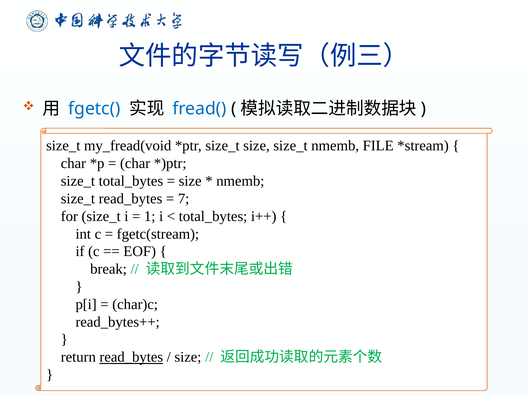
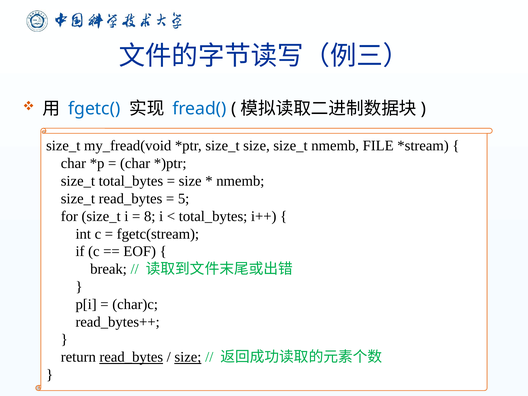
7: 7 -> 5 (184, 199)
1: 1 -> 8 (150, 216)
size underline: none -> present (188, 357)
